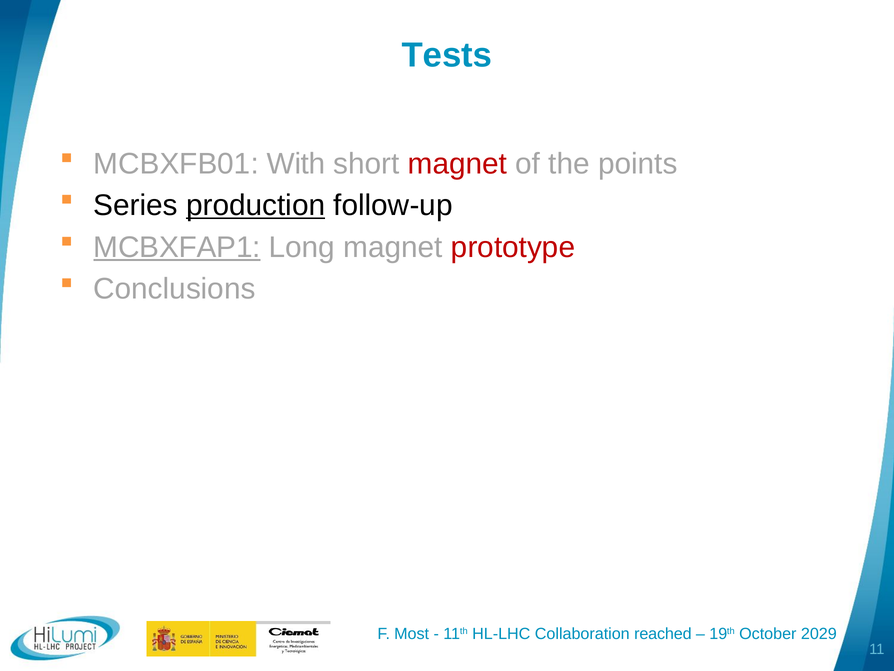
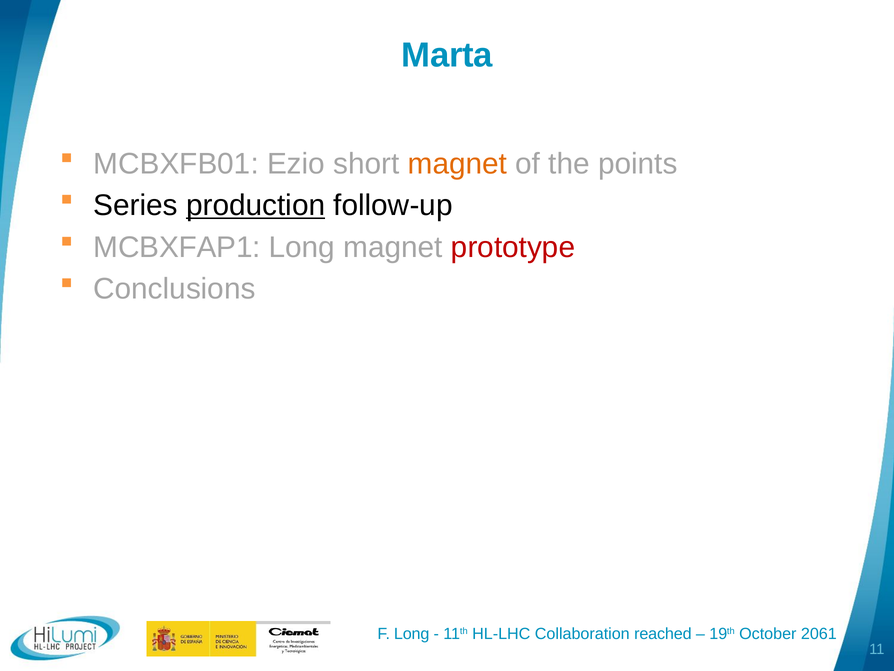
Tests: Tests -> Marta (447, 55)
With: With -> Ezio (296, 164)
magnet colour: red -> orange (457, 164)
MCBXFAP1 underline: present -> none (177, 247)
F Most: Most -> Long (412, 633)
2029: 2029 -> 2061 (819, 633)
